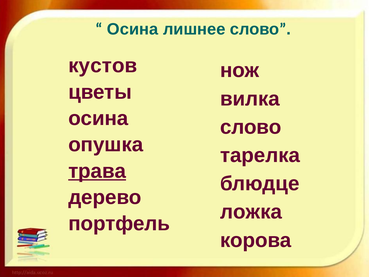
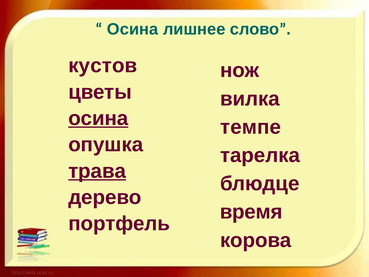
осина underline: none -> present (98, 118)
слово: слово -> темпе (251, 127)
ложка: ложка -> время (251, 212)
